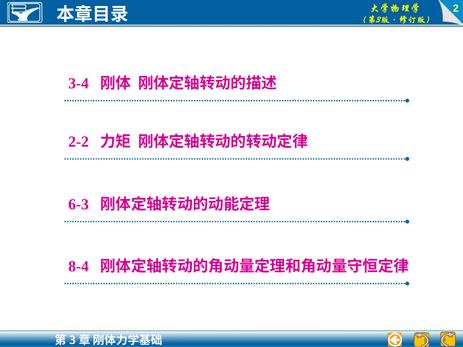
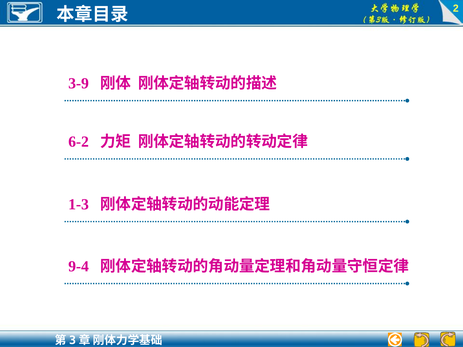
3-4: 3-4 -> 3-9 (79, 83)
2-2: 2-2 -> 6-2 (79, 142)
6-3: 6-3 -> 1-3 (79, 204)
8-4: 8-4 -> 9-4 (79, 266)
